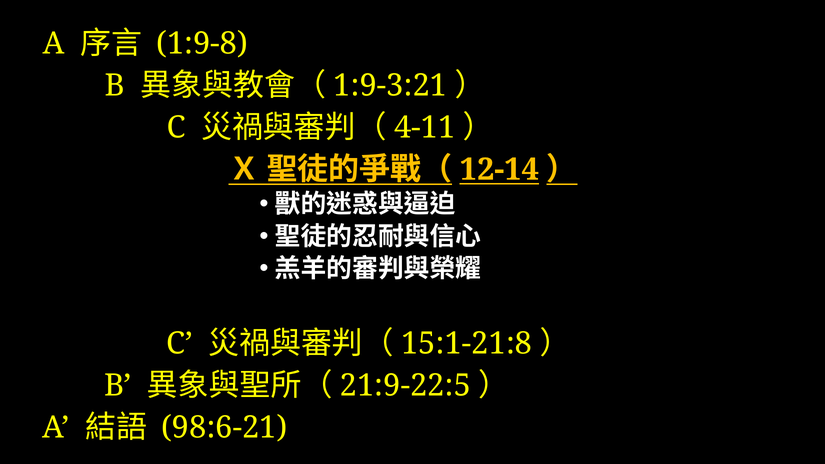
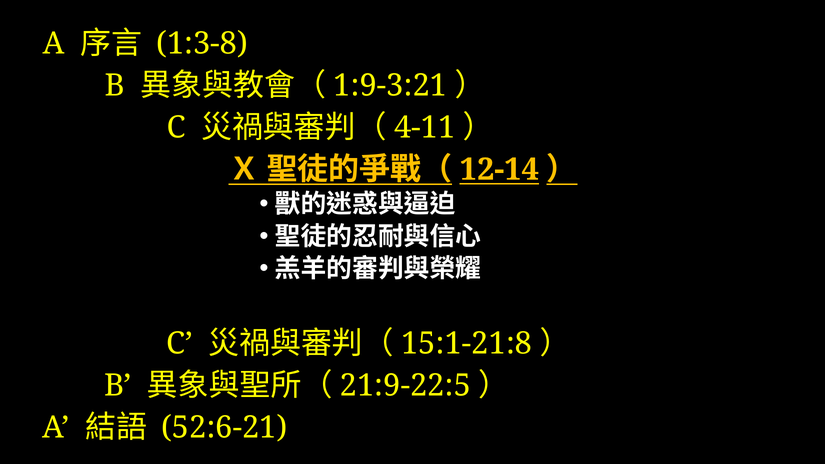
1:9-8: 1:9-8 -> 1:3-8 (202, 43)
98:6-21: 98:6-21 -> 52:6-21 (224, 427)
